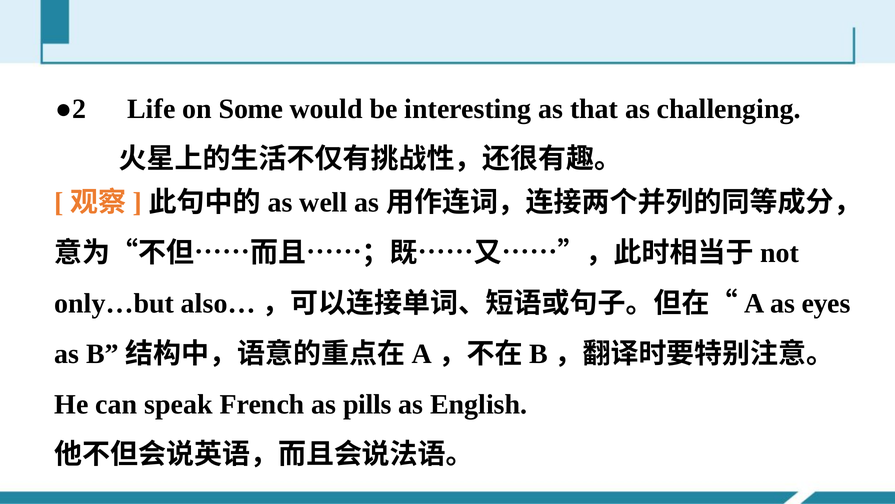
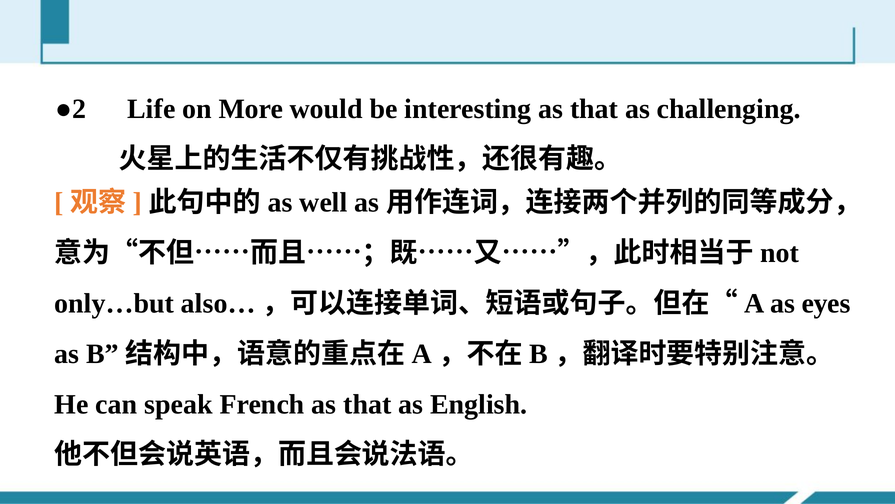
Some: Some -> More (251, 109)
French as pills: pills -> that (367, 404)
